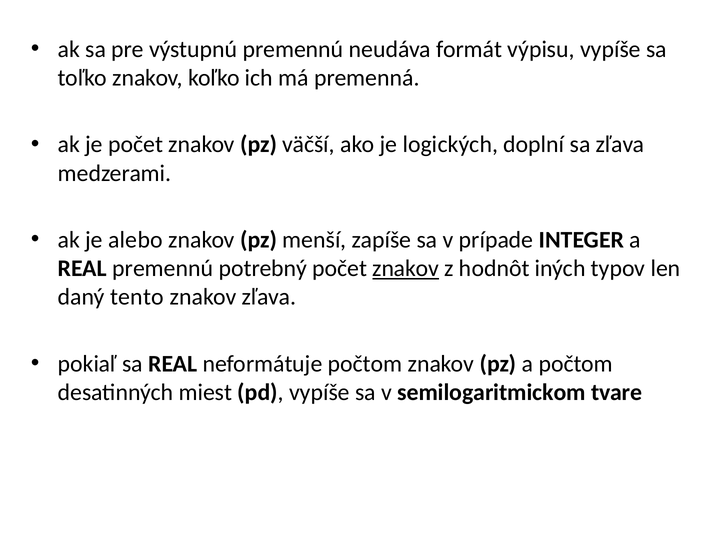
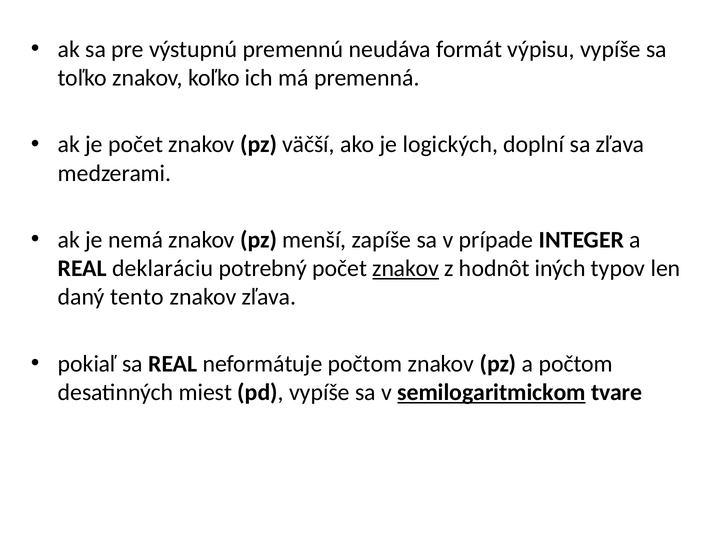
alebo: alebo -> nemá (136, 240)
REAL premennú: premennú -> deklaráciu (163, 268)
semilogaritmickom underline: none -> present (492, 392)
